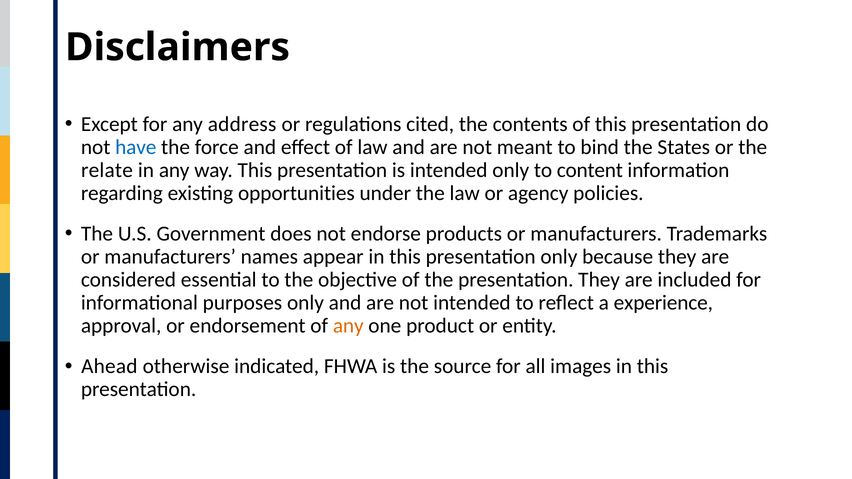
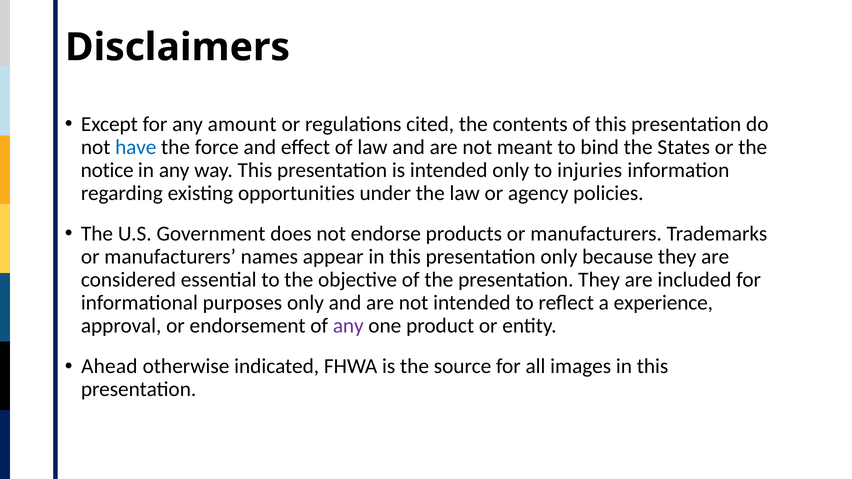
address: address -> amount (242, 124)
relate: relate -> notice (107, 170)
content: content -> injuries (590, 170)
any colour: orange -> purple (348, 326)
